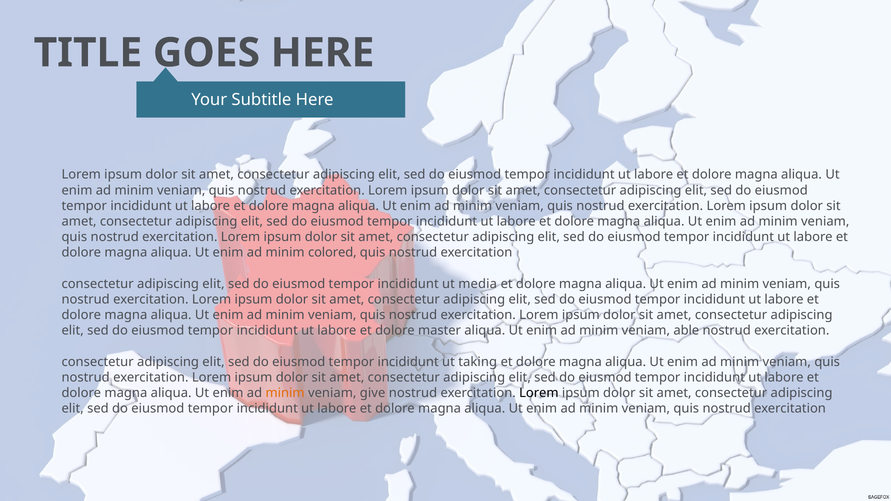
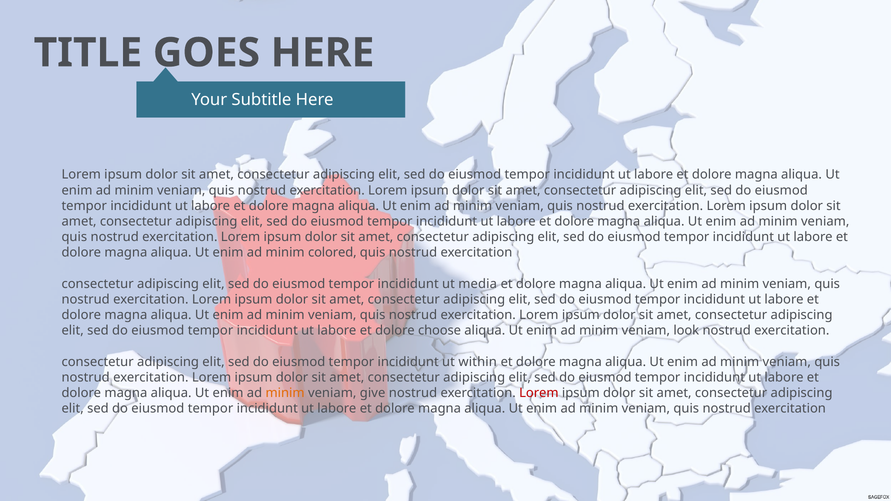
master: master -> choose (440, 331)
able: able -> look (686, 331)
taking: taking -> within (478, 362)
Lorem colour: black -> red (539, 393)
